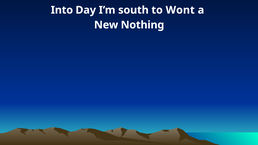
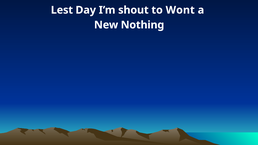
Into: Into -> Lest (62, 10)
south: south -> shout (133, 10)
